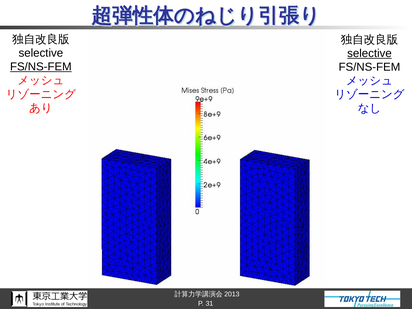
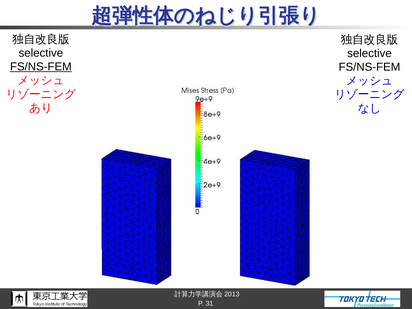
selective underline: present -> none (369, 53)
